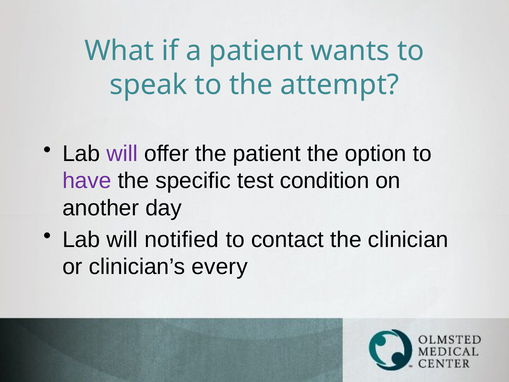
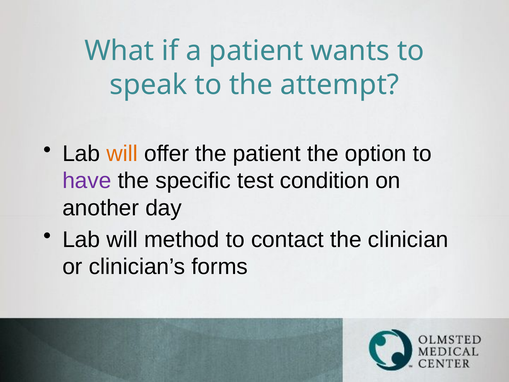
will colour: purple -> orange (122, 153)
notified: notified -> method (182, 239)
every: every -> forms (220, 267)
